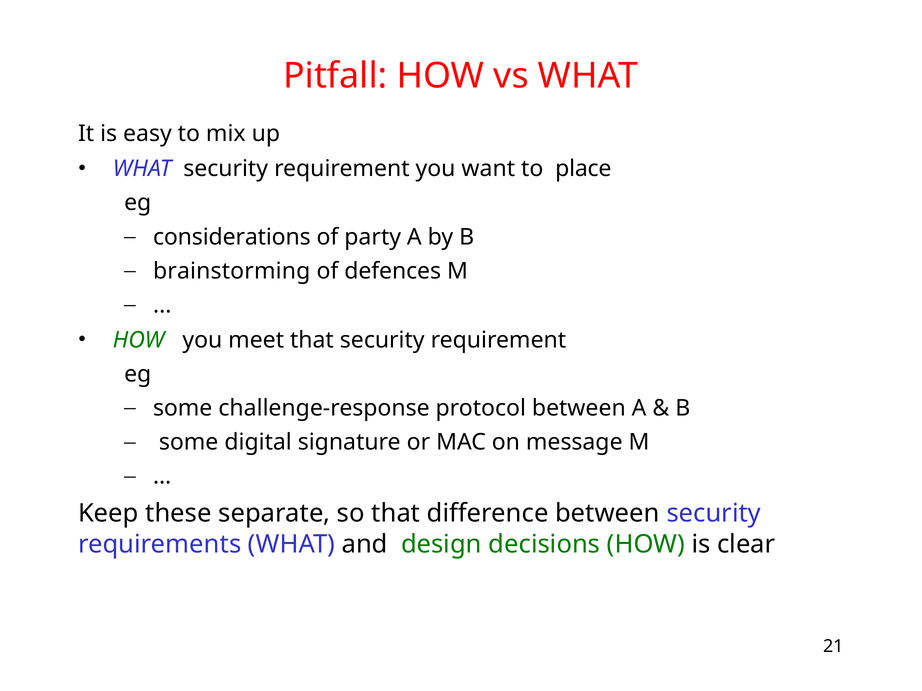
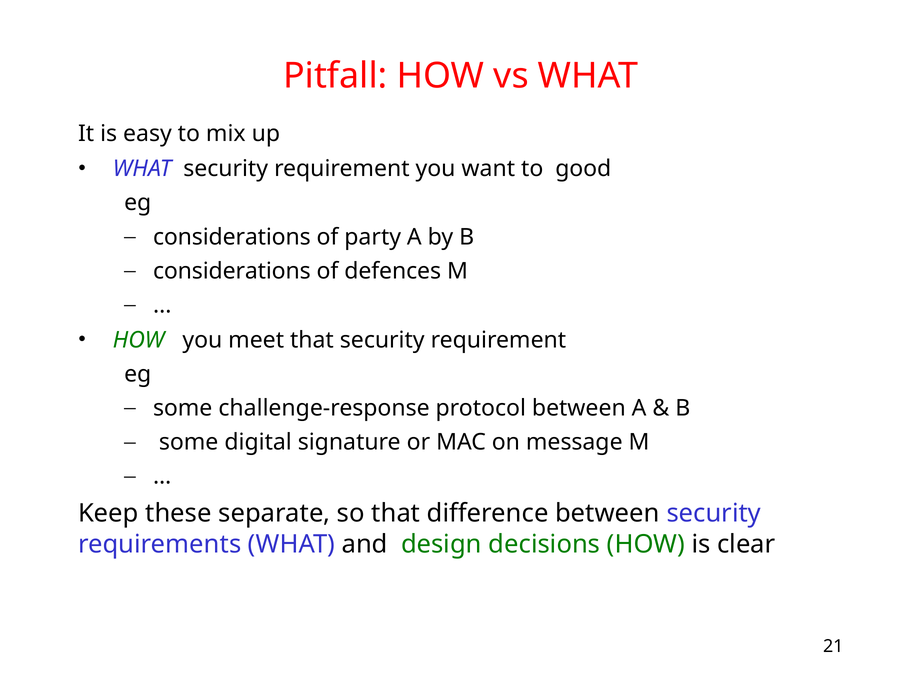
place: place -> good (583, 169)
brainstorming: brainstorming -> considerations (232, 271)
